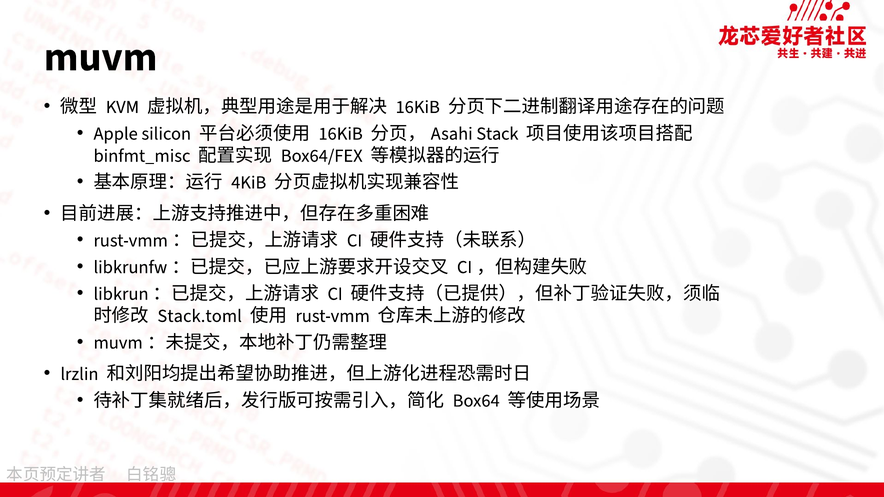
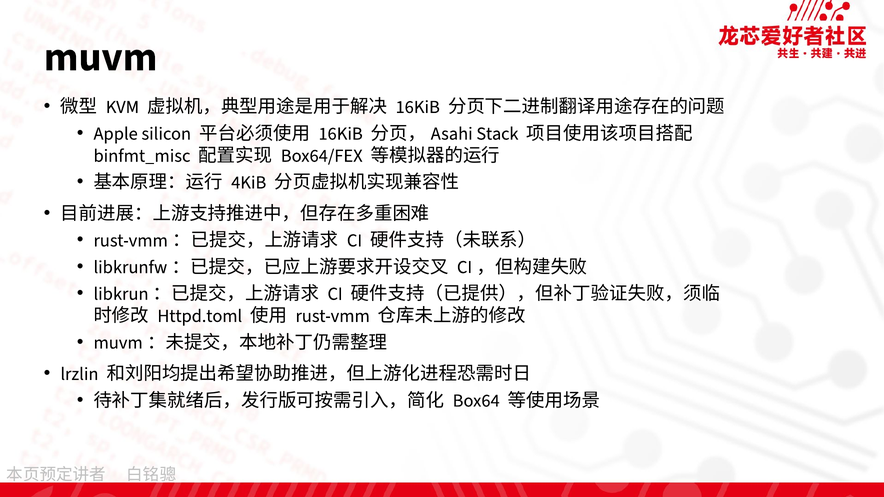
Stack.toml: Stack.toml -> Httpd.toml (200, 316)
